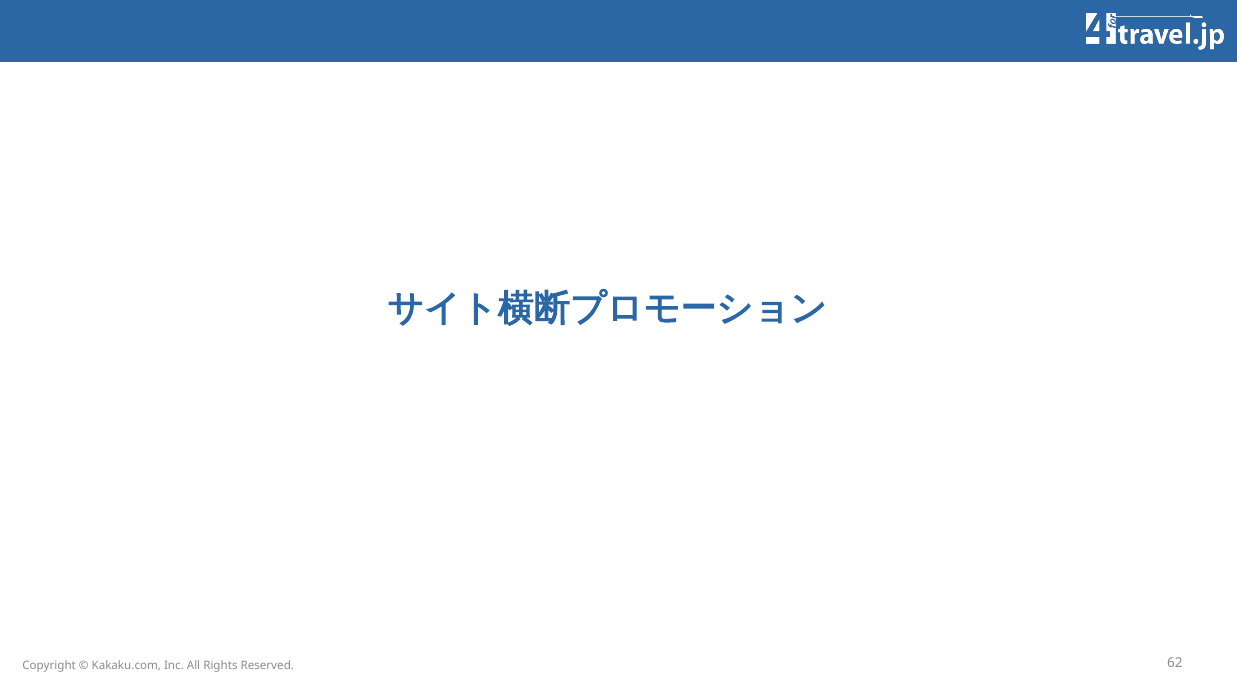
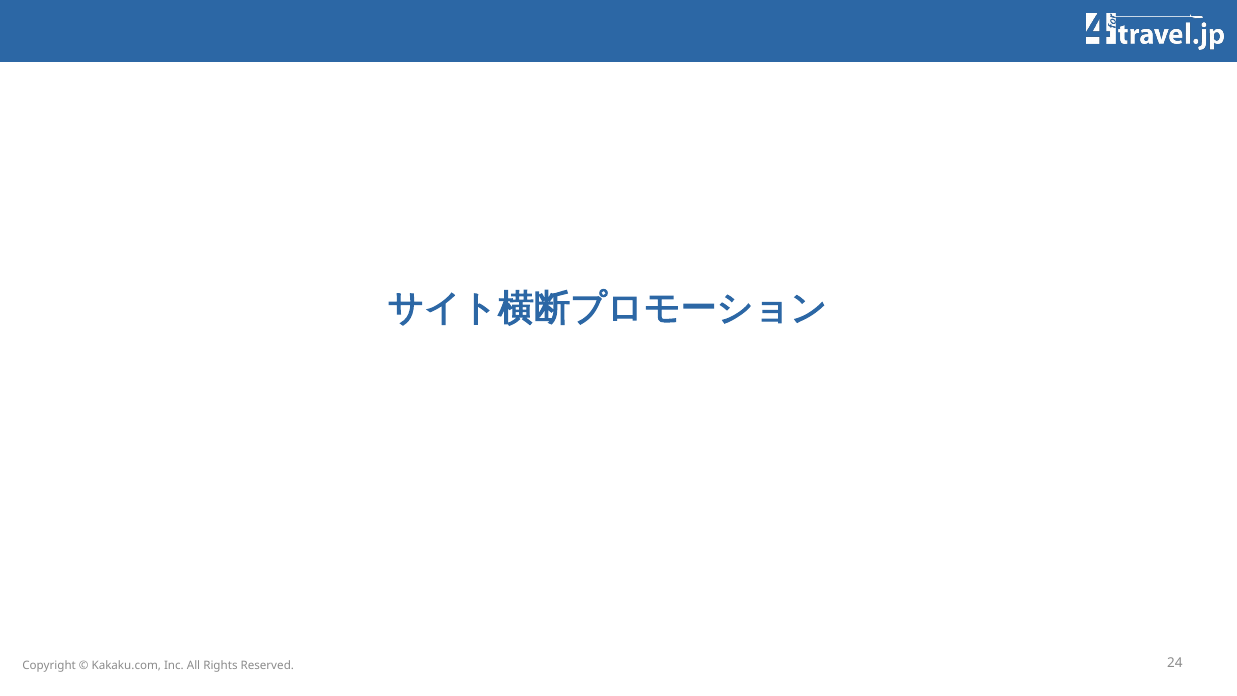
62: 62 -> 24 (1175, 663)
